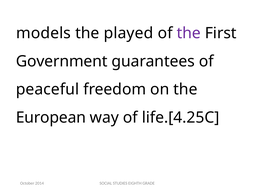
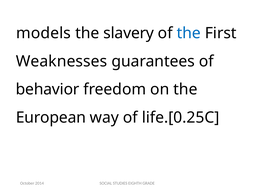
played: played -> slavery (129, 33)
the colour: purple -> blue (189, 33)
Government: Government -> Weaknesses (62, 61)
peaceful: peaceful -> behavior (48, 89)
life.[4.25C: life.[4.25C -> life.[0.25C (181, 118)
